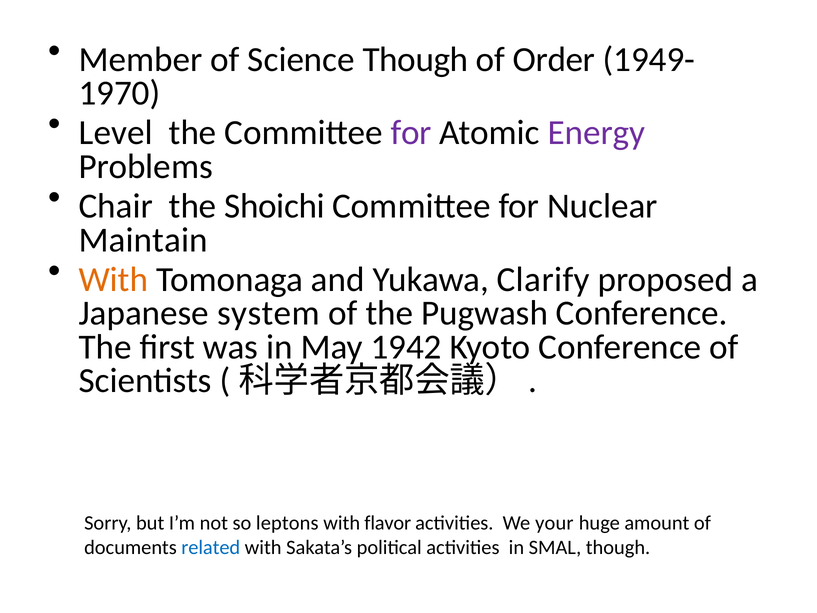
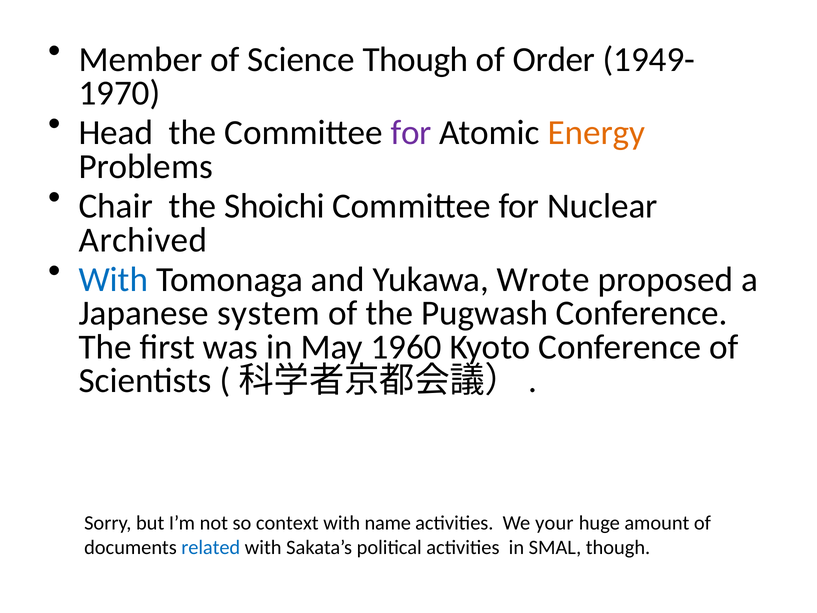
Level: Level -> Head (116, 133)
Energy colour: purple -> orange (596, 133)
Maintain: Maintain -> Archived (143, 240)
With colour: orange -> blue (113, 279)
Clarify: Clarify -> Wrote (543, 279)
1942: 1942 -> 1960 (406, 347)
leptons: leptons -> context (287, 523)
flavor: flavor -> name (388, 523)
